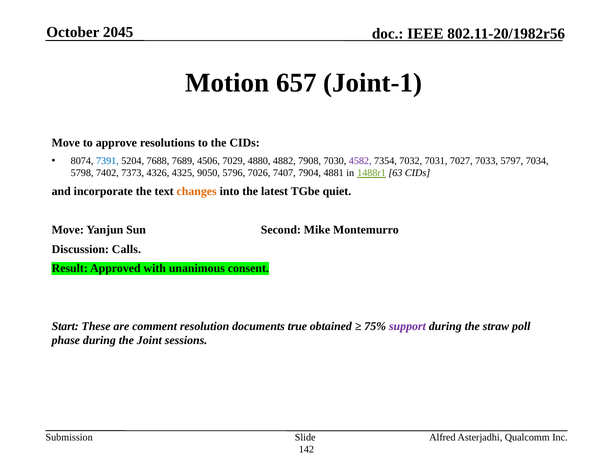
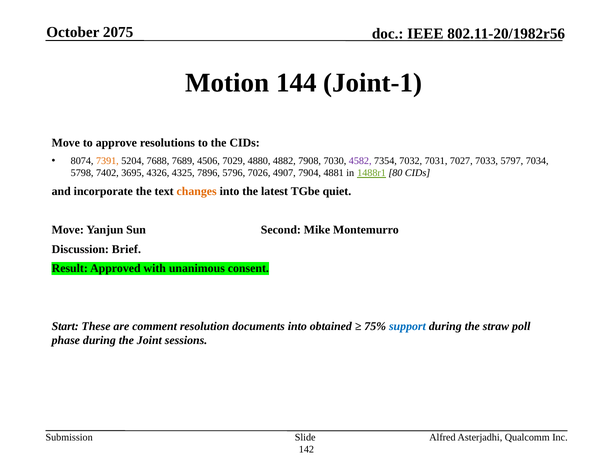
2045: 2045 -> 2075 (118, 32)
657: 657 -> 144 (296, 83)
7391 colour: blue -> orange (107, 161)
7373: 7373 -> 3695 (133, 173)
9050: 9050 -> 7896 (209, 173)
7407: 7407 -> 4907 (284, 173)
63: 63 -> 80 (395, 173)
Calls: Calls -> Brief (126, 249)
documents true: true -> into (297, 326)
support colour: purple -> blue (407, 326)
